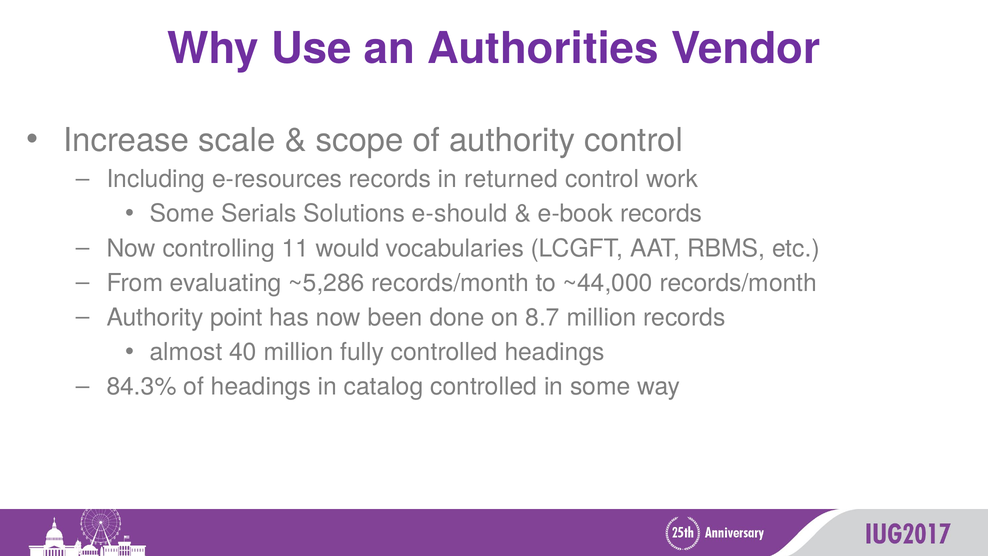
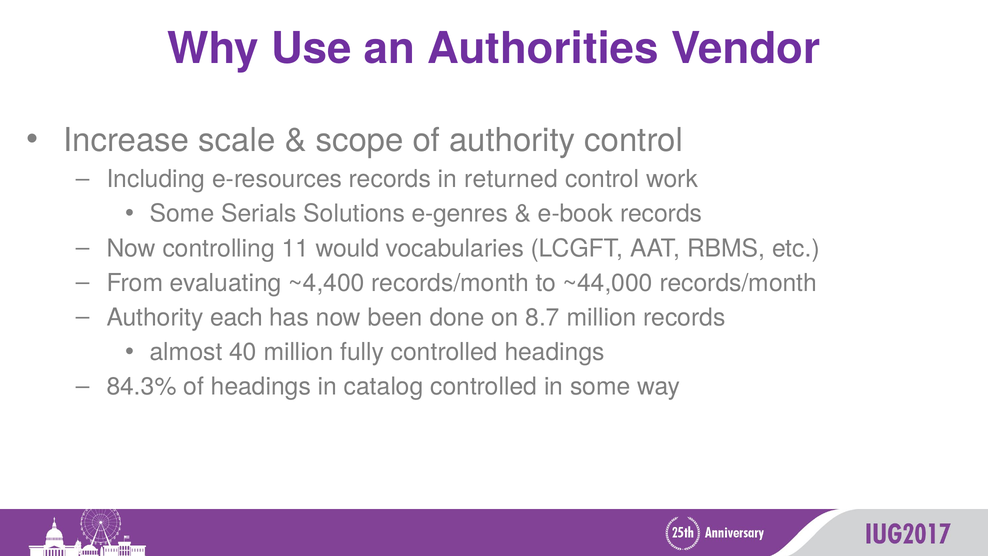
e-should: e-should -> e-genres (460, 214)
~5,286: ~5,286 -> ~4,400 (327, 283)
point: point -> each (237, 317)
